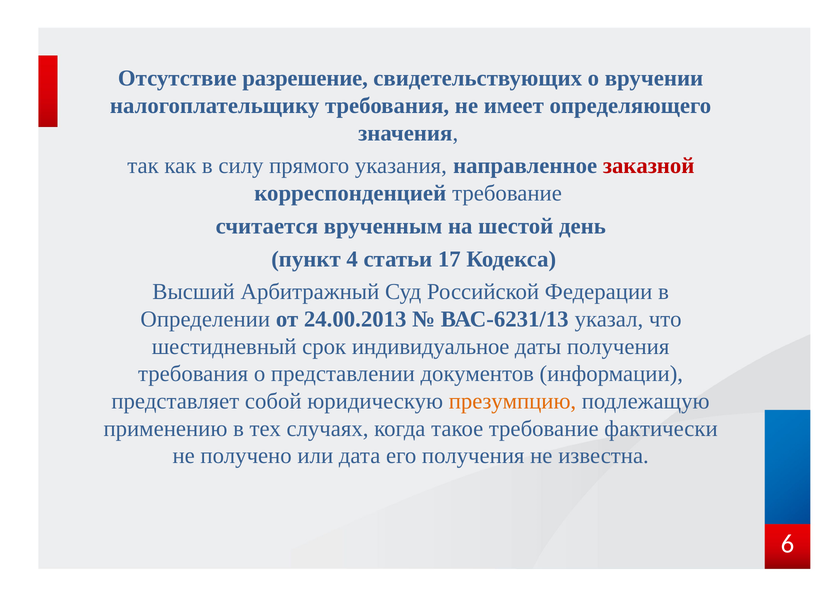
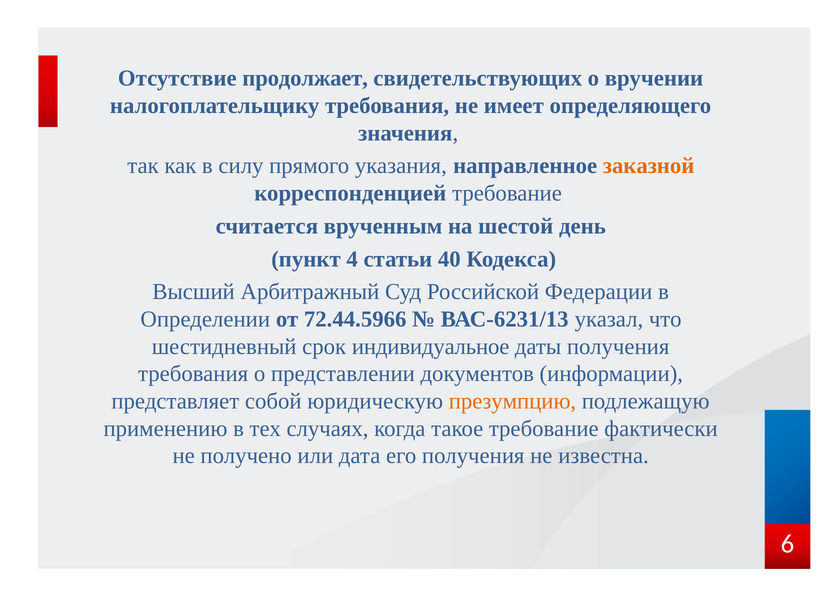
разрешение: разрешение -> продолжает (305, 78)
заказной colour: red -> orange (649, 166)
17: 17 -> 40 (449, 259)
24.00.2013: 24.00.2013 -> 72.44.5966 (355, 319)
